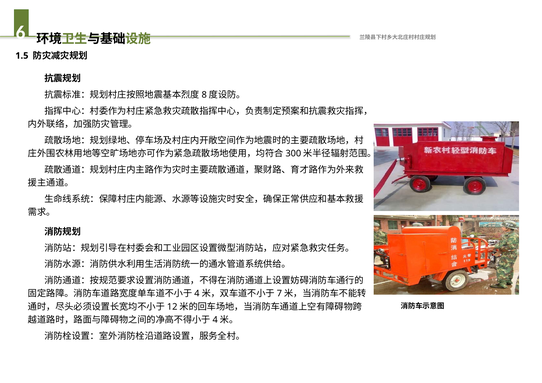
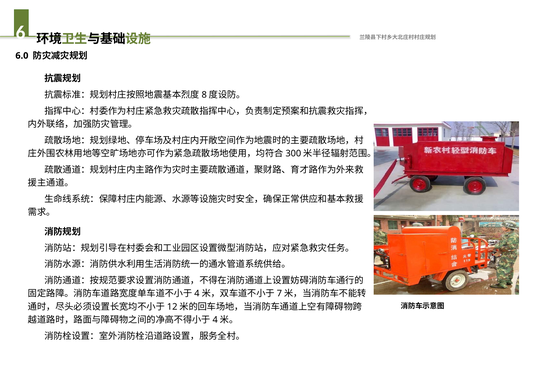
1.5: 1.5 -> 6.0 (22, 56)
